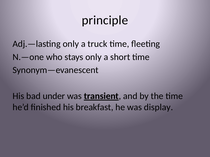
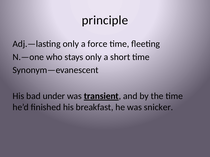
truck: truck -> force (97, 44)
display: display -> snicker (159, 108)
